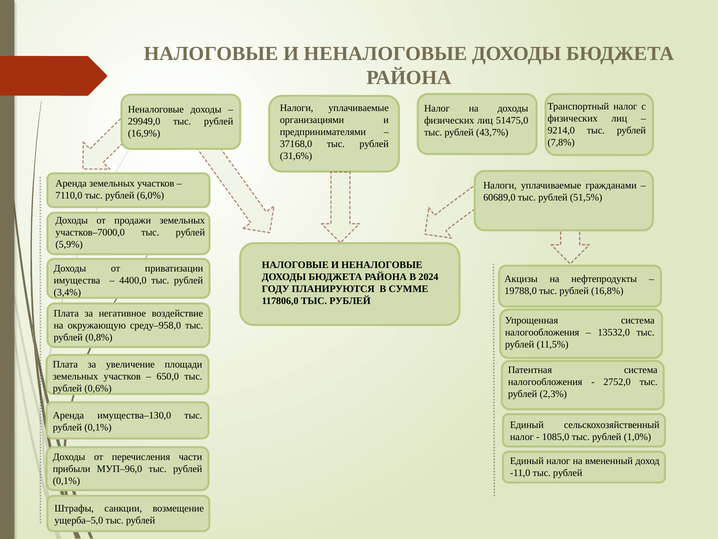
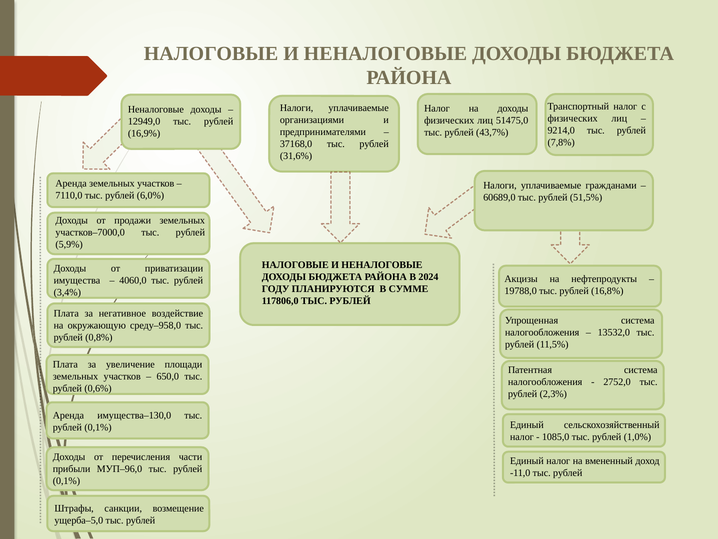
29949,0: 29949,0 -> 12949,0 (144, 121)
4400,0: 4400,0 -> 4060,0 (133, 280)
